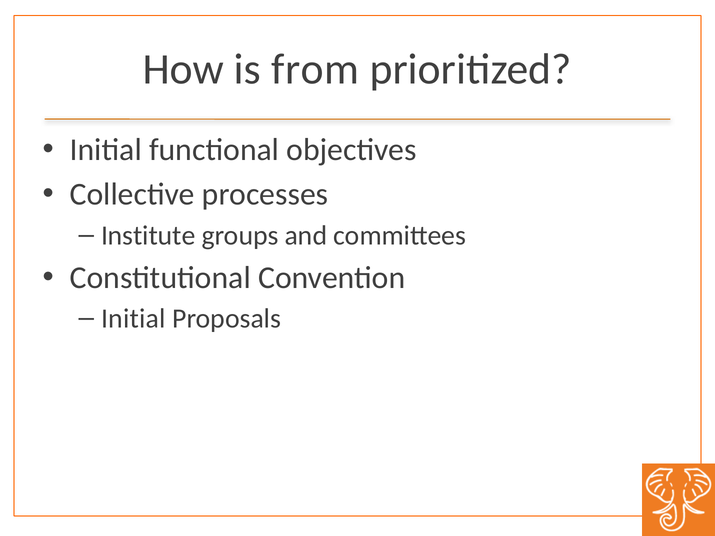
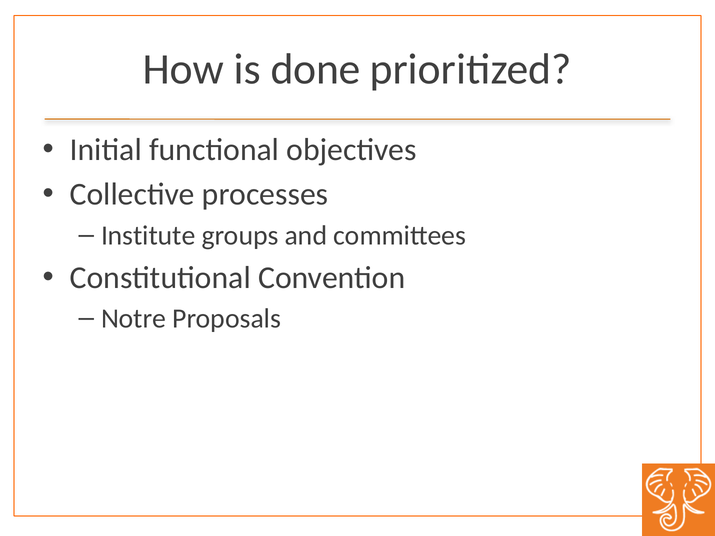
from: from -> done (316, 69)
Initial: Initial -> Notre (134, 319)
